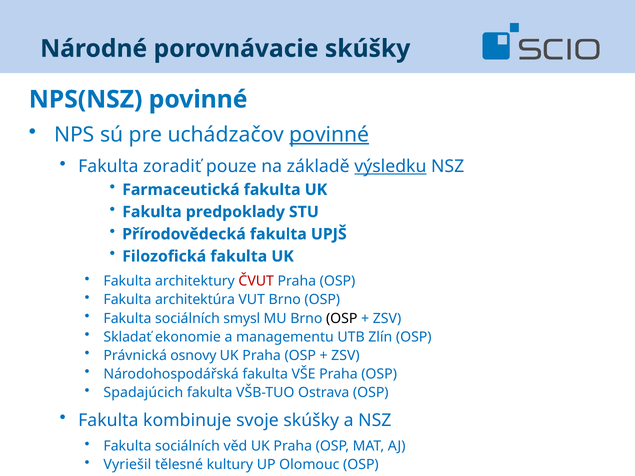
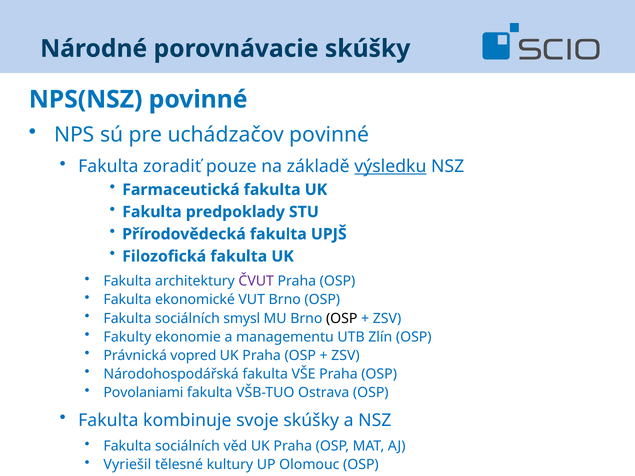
povinné underline: present -> none (329, 135)
ČVUT colour: red -> purple (256, 281)
architektúra: architektúra -> ekonomické (195, 300)
Skladať: Skladať -> Fakulty (127, 337)
osnovy: osnovy -> vopred (193, 356)
Spadajúcich: Spadajúcich -> Povolaniami (143, 393)
